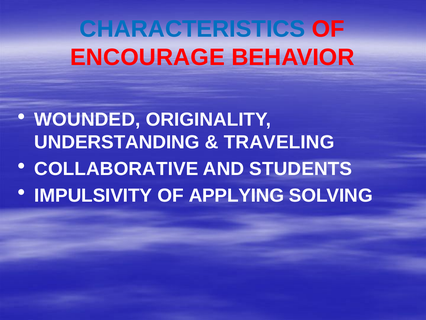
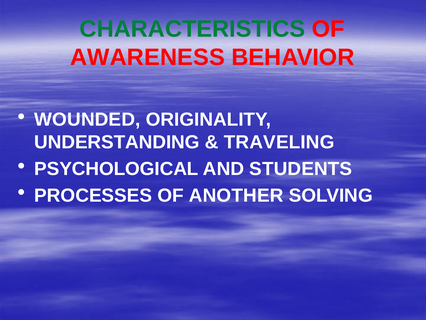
CHARACTERISTICS colour: blue -> green (193, 29)
ENCOURAGE: ENCOURAGE -> AWARENESS (147, 57)
COLLABORATIVE: COLLABORATIVE -> PSYCHOLOGICAL (116, 169)
IMPULSIVITY: IMPULSIVITY -> PROCESSES (93, 195)
APPLYING: APPLYING -> ANOTHER (236, 195)
